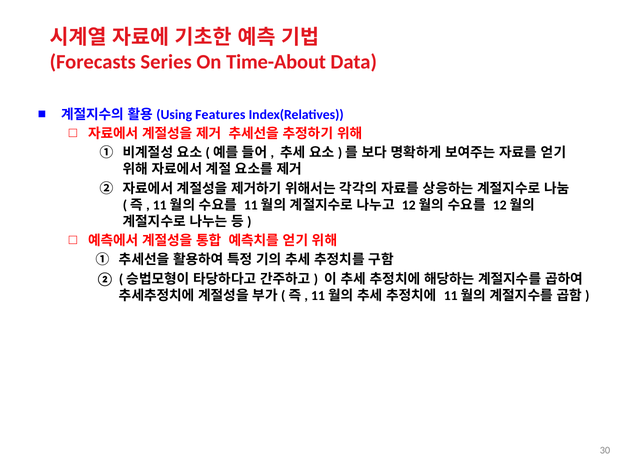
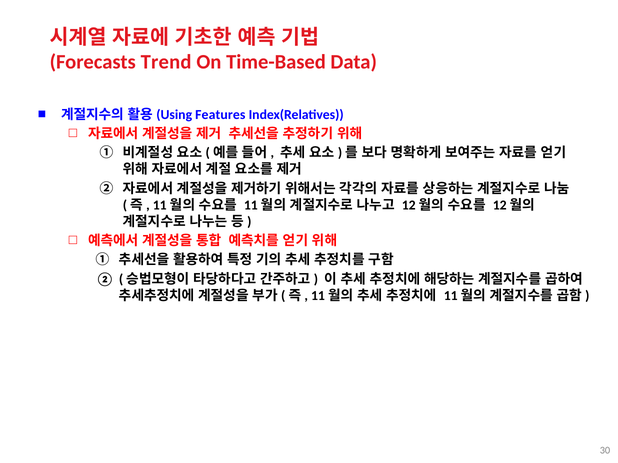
Series: Series -> Trend (166, 62)
Time-About: Time-About -> Time-Based (276, 62)
